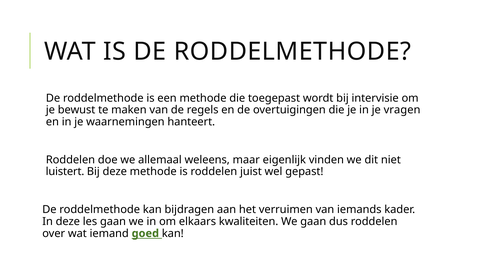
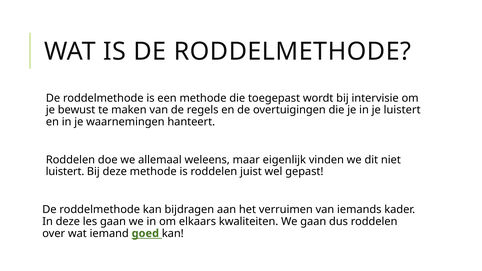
je vragen: vragen -> luistert (402, 110)
